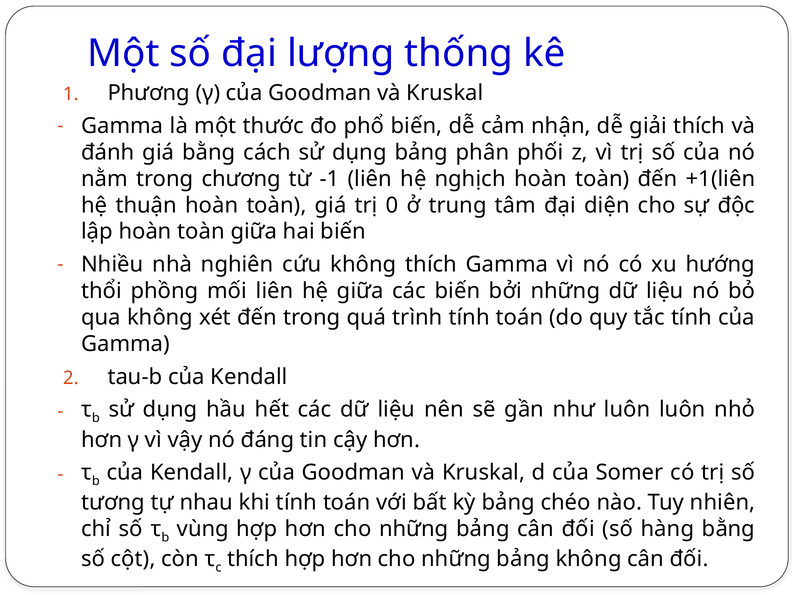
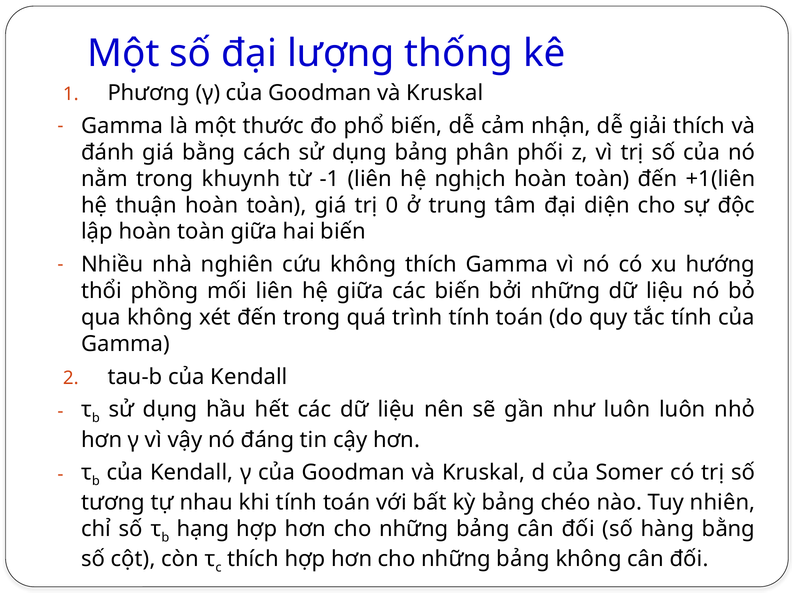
chương: chương -> khuynh (241, 179)
vùng: vùng -> hạng (203, 530)
